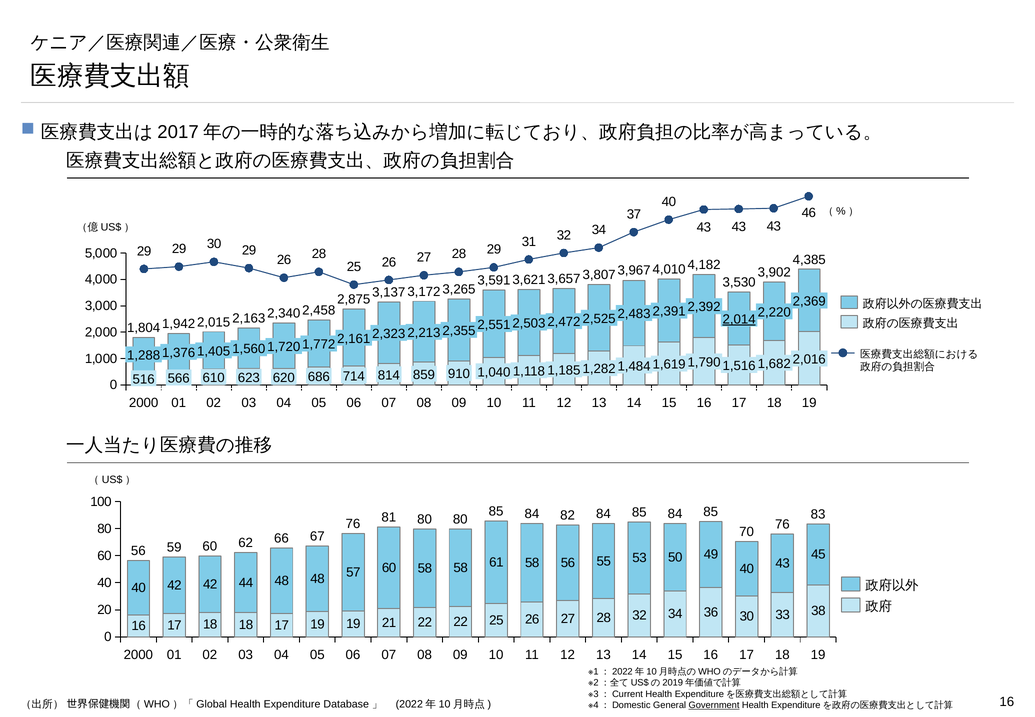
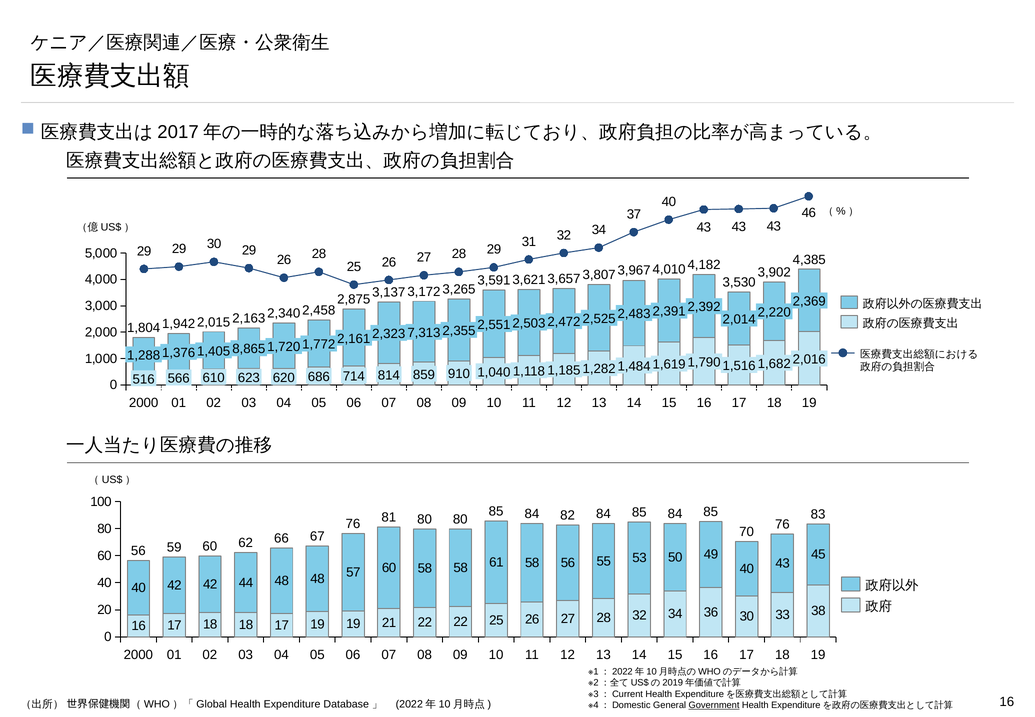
2,014 underline: present -> none (739, 319)
2,213: 2,213 -> 7,313 (424, 333)
1,560: 1,560 -> 8,865 (249, 349)
